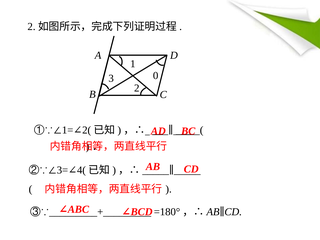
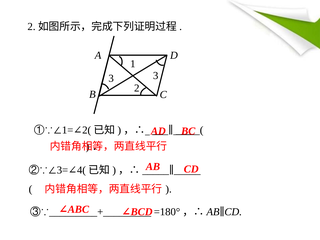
3 0: 0 -> 3 (156, 76)
